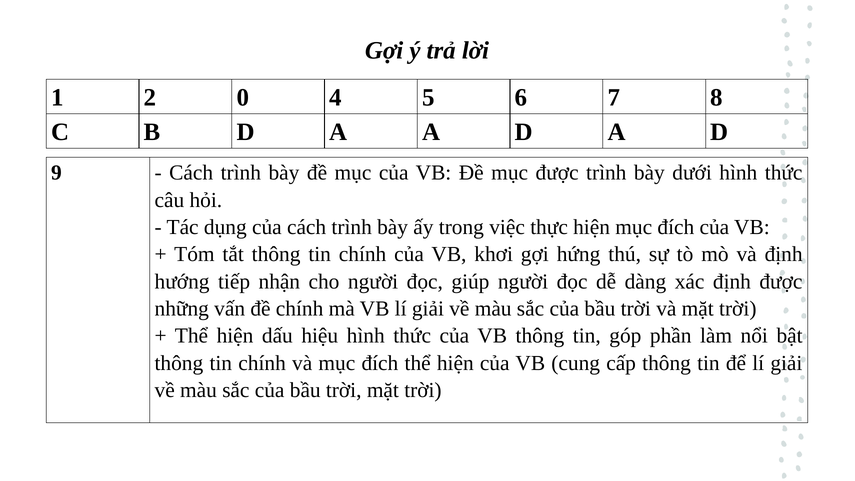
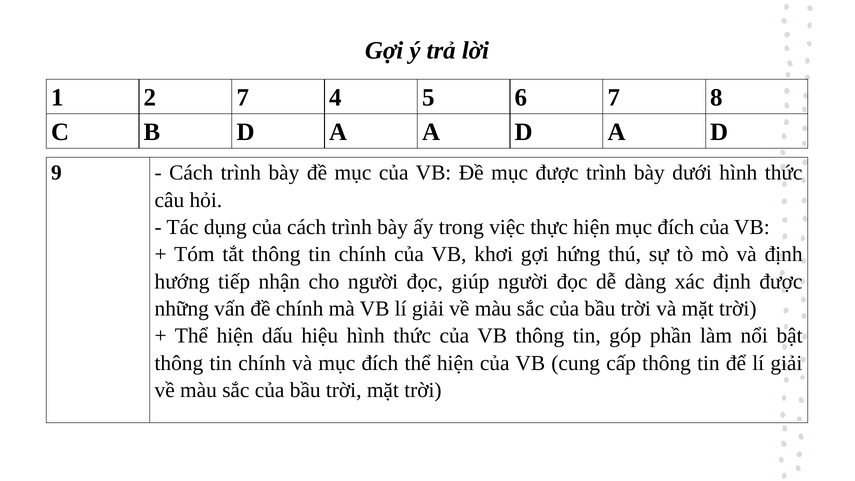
2 0: 0 -> 7 (243, 97)
